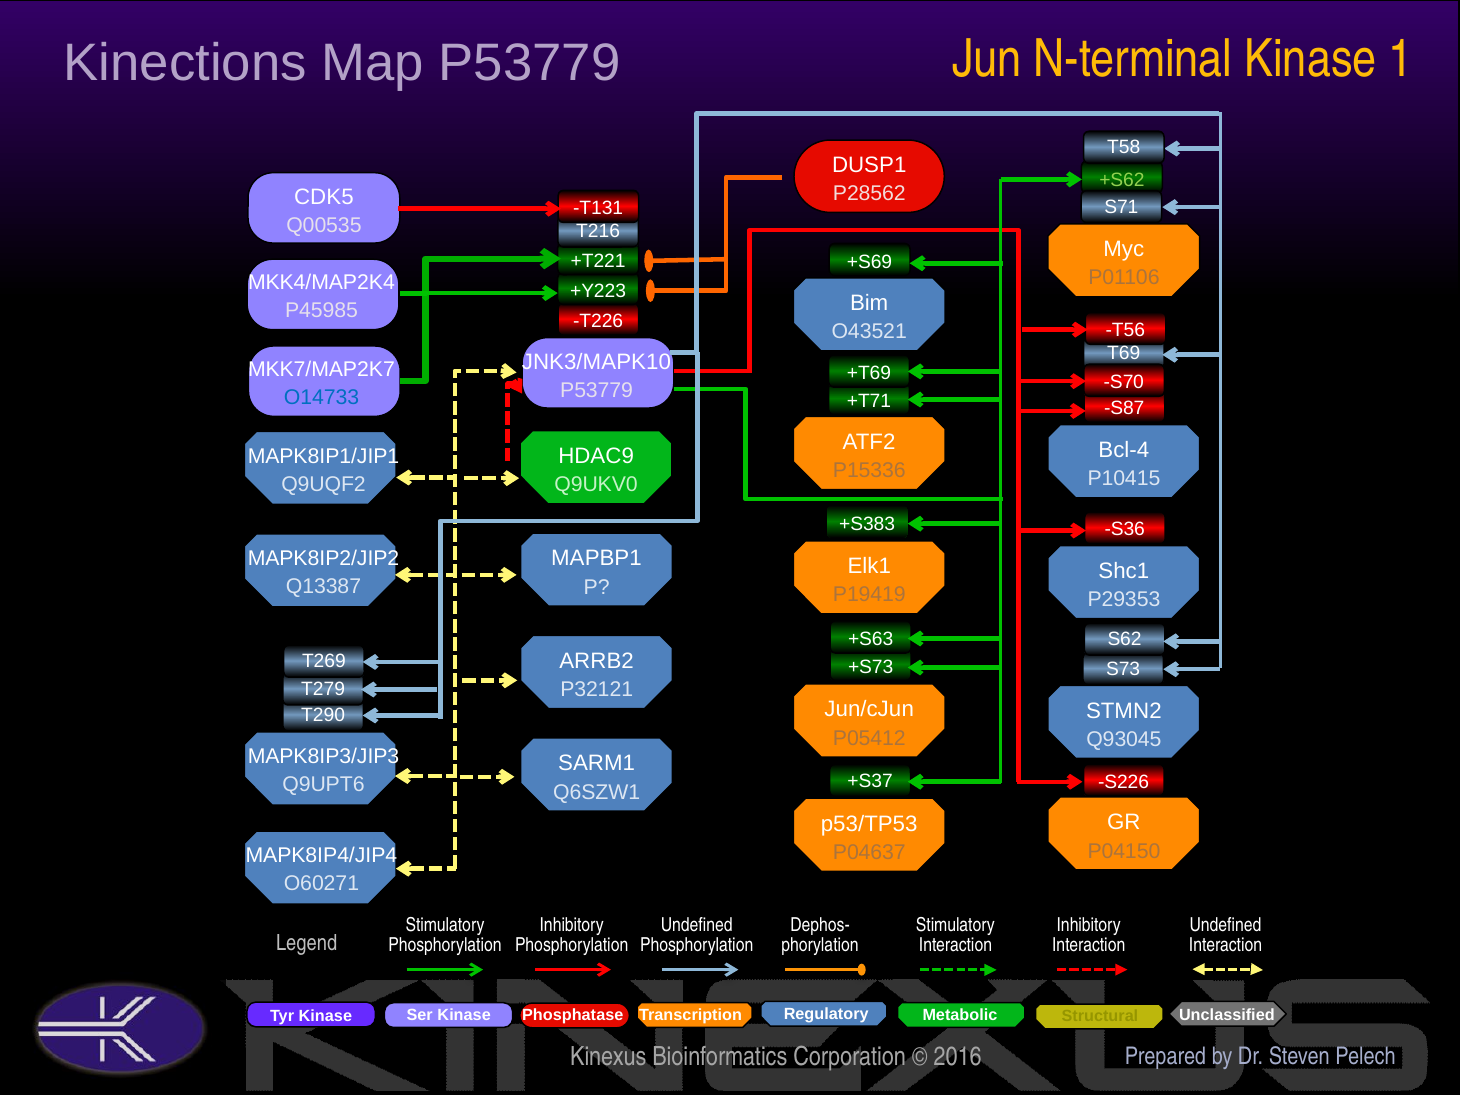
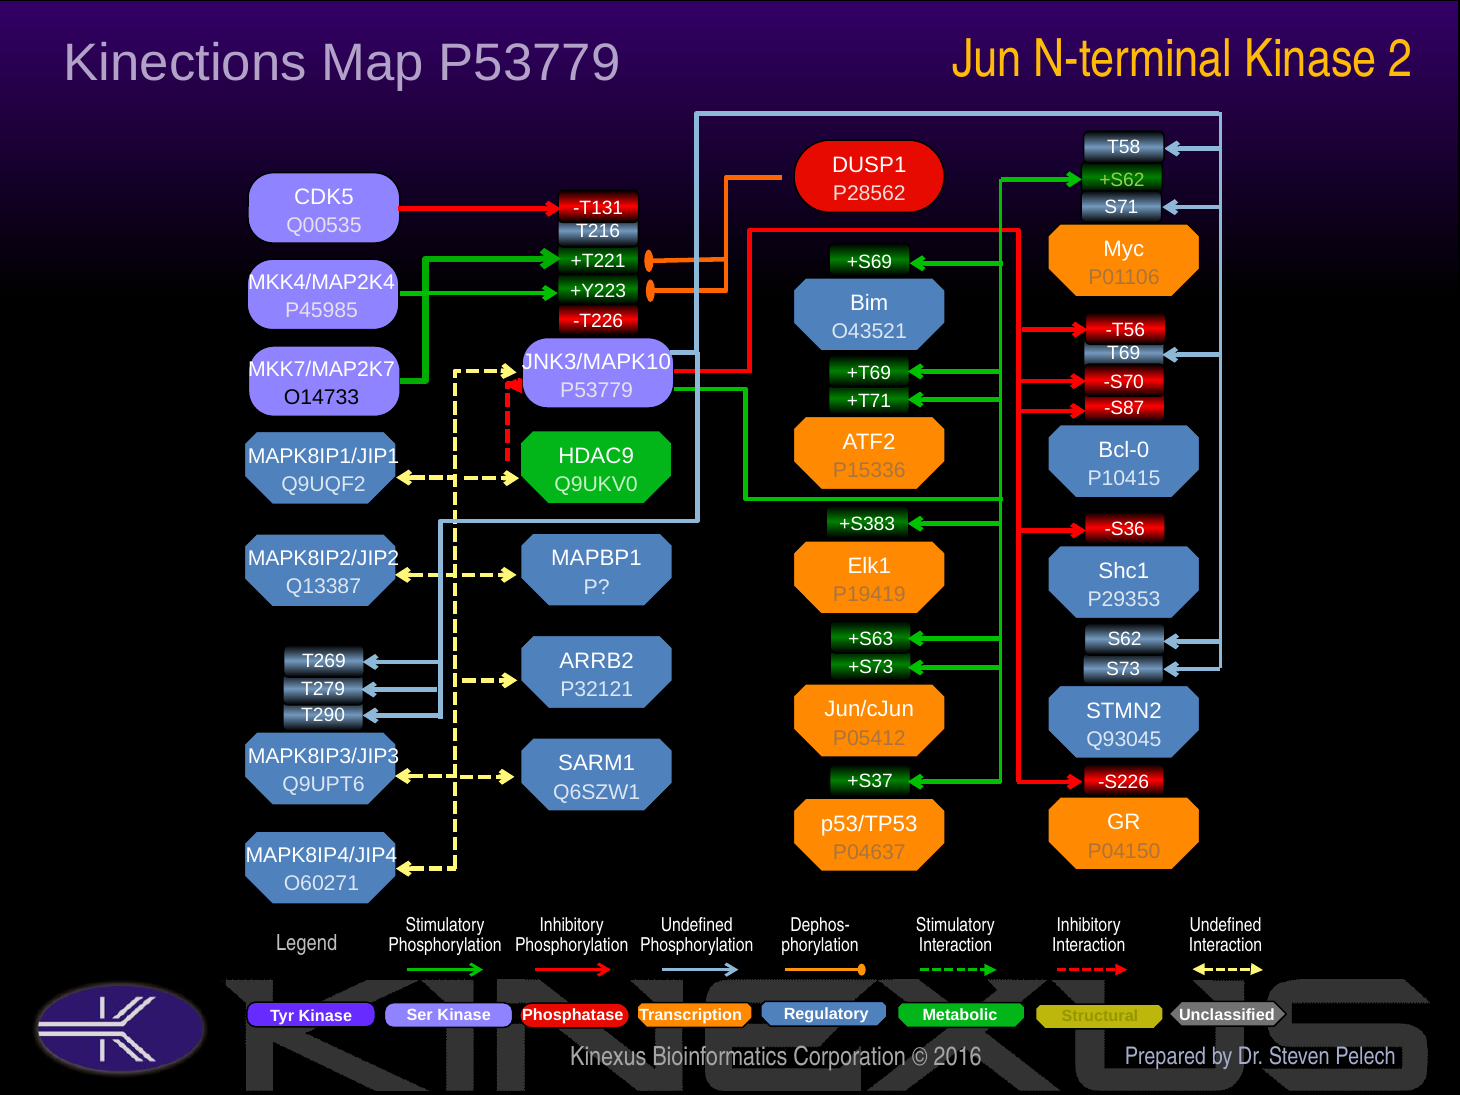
1: 1 -> 2 (1401, 59)
O14733 colour: blue -> black (322, 397)
Bcl-4: Bcl-4 -> Bcl-0 (1124, 450)
